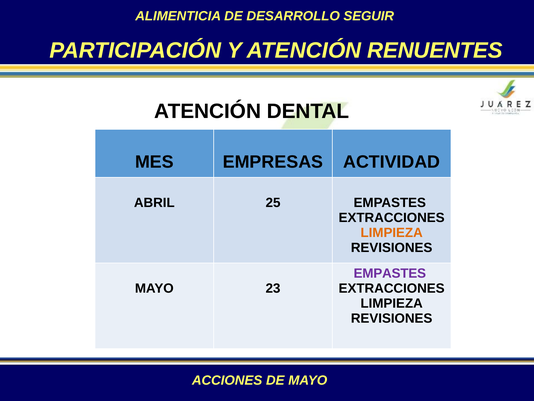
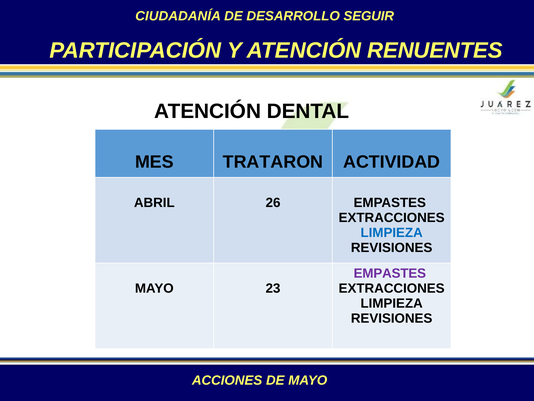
ALIMENTICIA: ALIMENTICIA -> CIUDADANÍA (178, 16)
EMPRESAS: EMPRESAS -> TRATARON (273, 162)
25: 25 -> 26 (273, 203)
LIMPIEZA colour: orange -> blue (392, 232)
